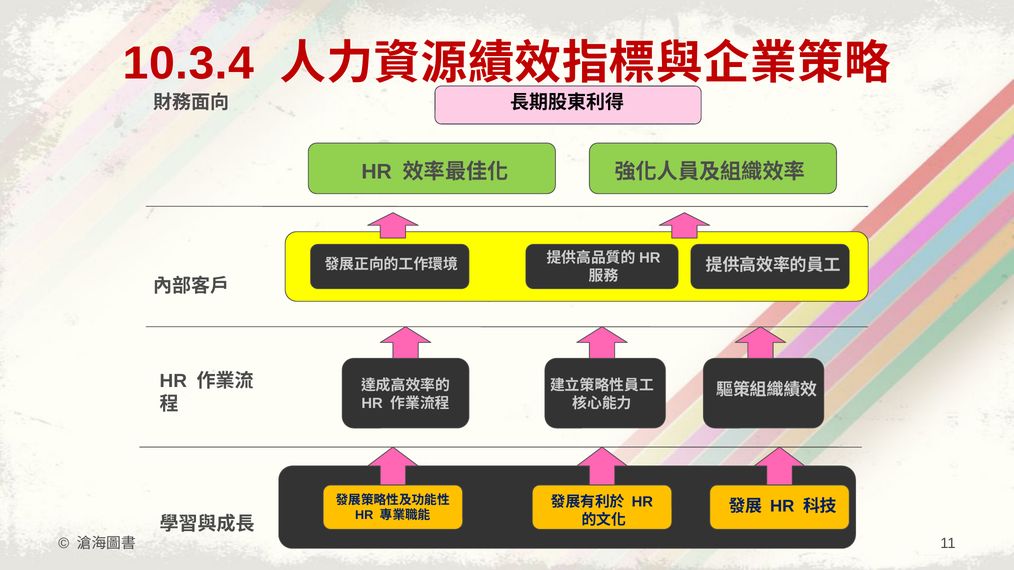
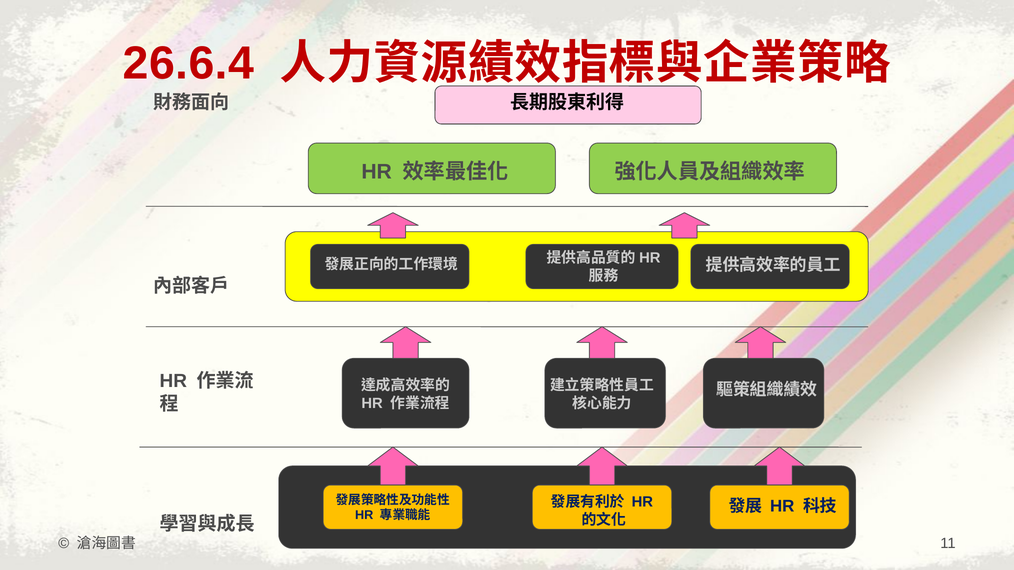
10.3.4: 10.3.4 -> 26.6.4 (188, 64)
